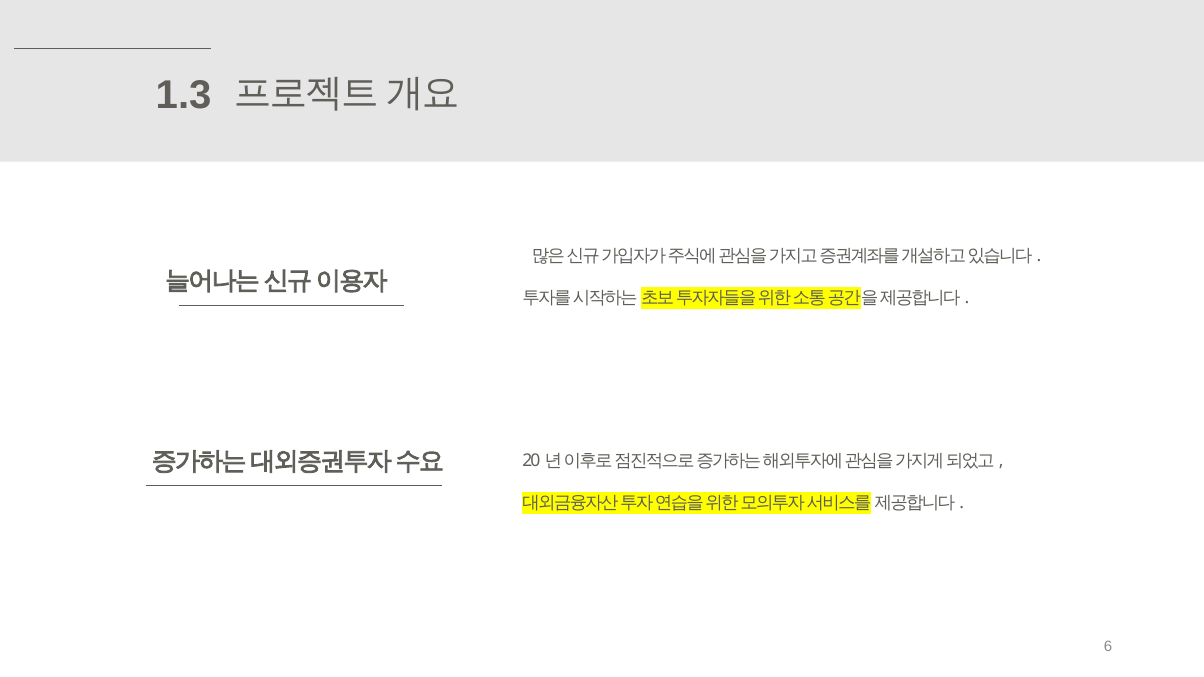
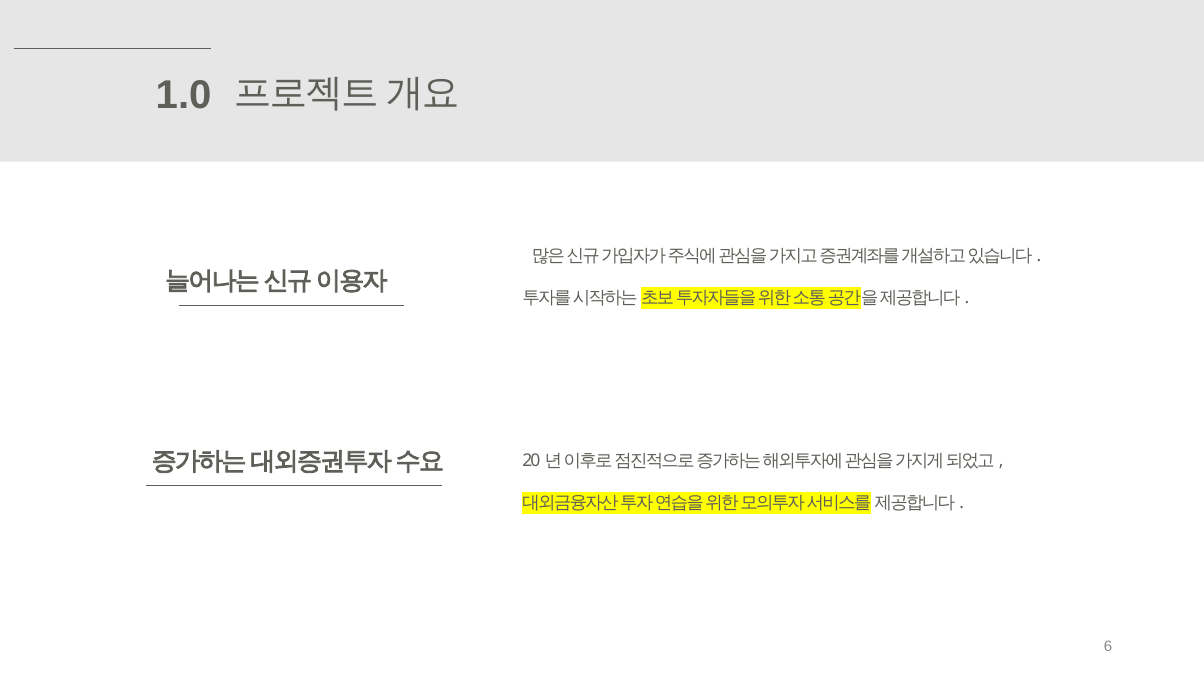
1.3: 1.3 -> 1.0 (184, 96)
